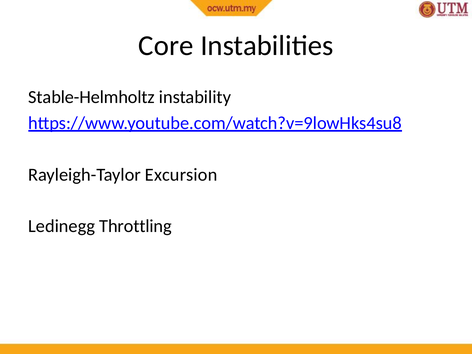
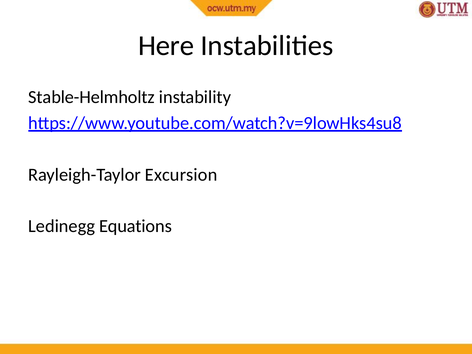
Core: Core -> Here (166, 46)
Throttling: Throttling -> Equations (136, 226)
